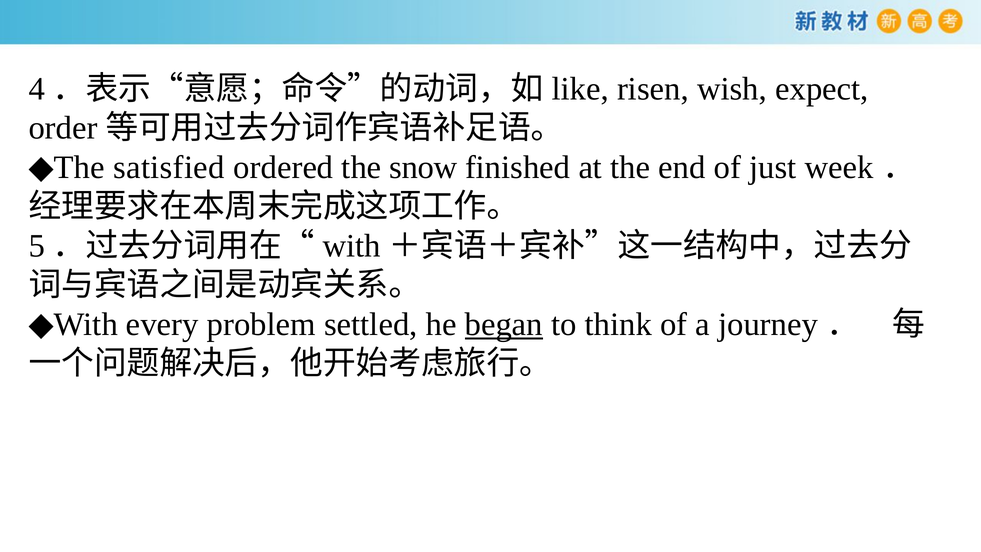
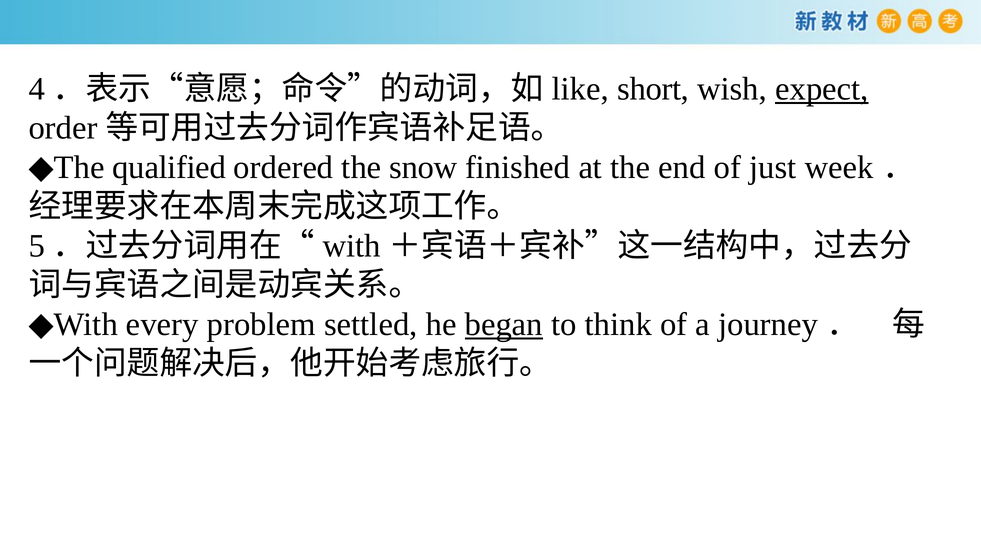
risen: risen -> short (653, 89)
expect underline: none -> present (822, 89)
satisfied: satisfied -> qualified (169, 167)
